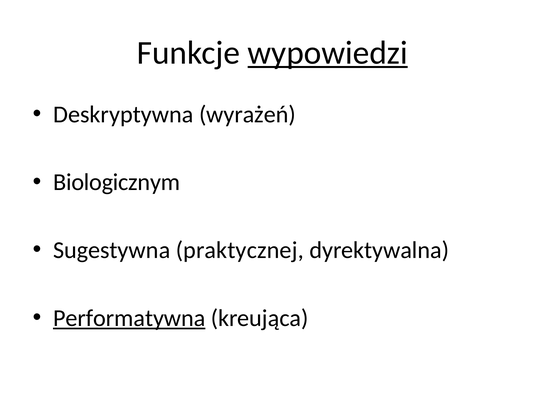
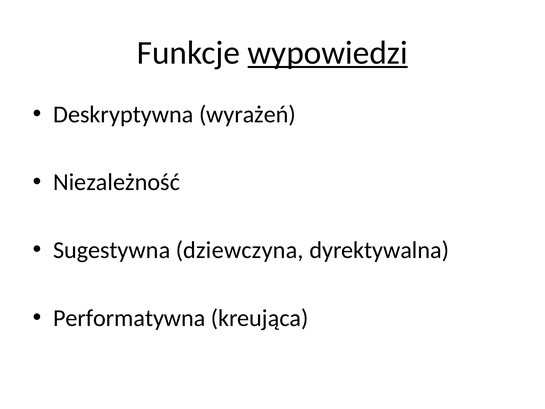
Biologicznym: Biologicznym -> Niezależność (117, 182)
praktycznej: praktycznej -> dziewczyna (240, 250)
Performatywna underline: present -> none (129, 318)
